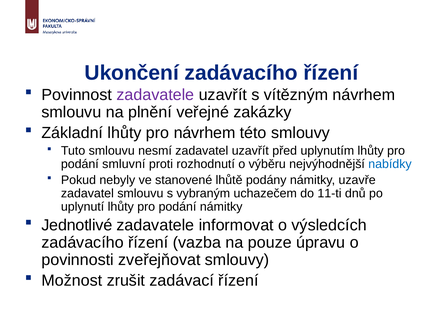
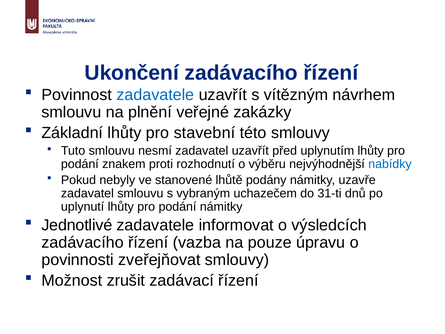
zadavatele colour: purple -> blue (155, 95)
pro návrhem: návrhem -> stavební (204, 133)
smluvní: smluvní -> znakem (124, 164)
11-ti: 11-ti -> 31-ti (330, 193)
